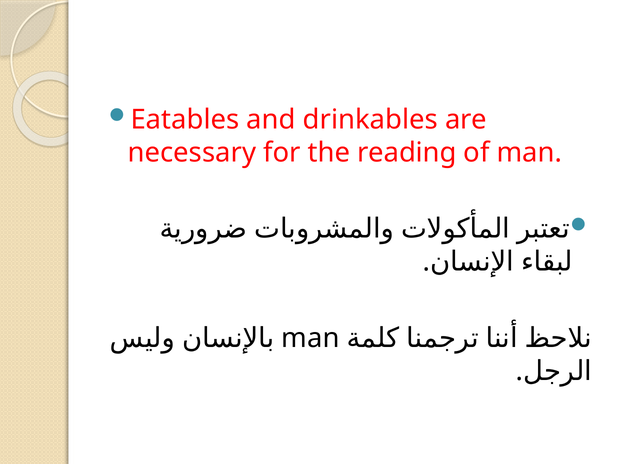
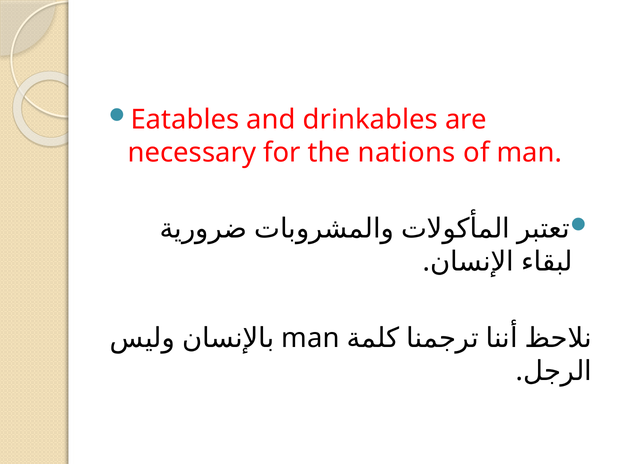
reading: reading -> nations (407, 152)
